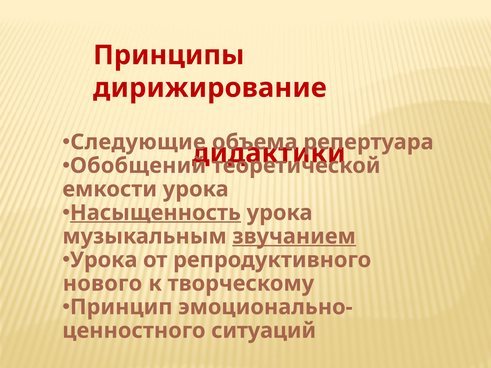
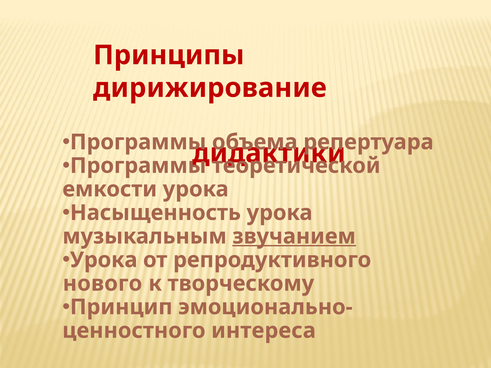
Следующие: Следующие -> Программы (138, 142)
Обобщений: Обобщений -> Программы (138, 166)
Насыщенность underline: present -> none (155, 213)
ситуаций: ситуаций -> интереса (263, 331)
